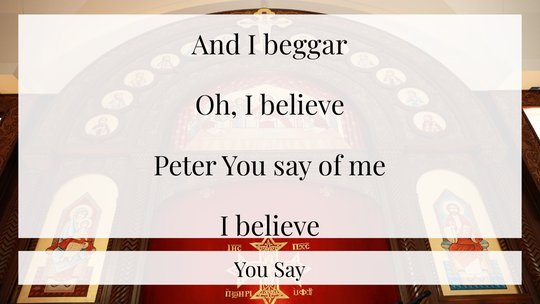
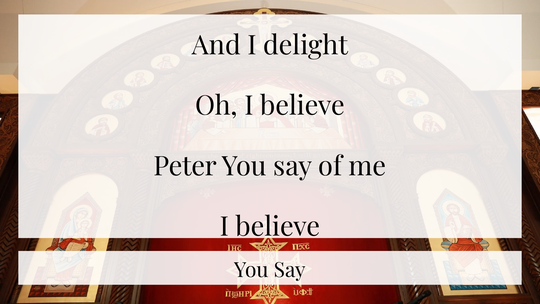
beggar: beggar -> delight (306, 45)
